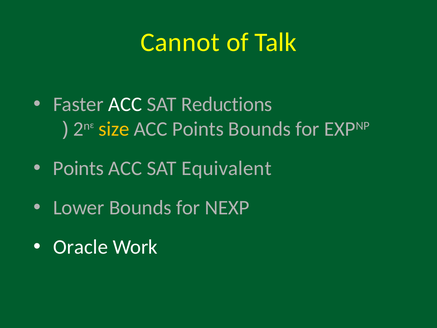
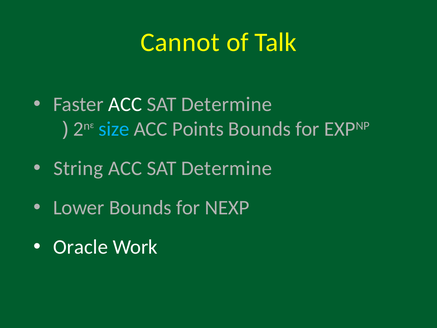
Reductions: Reductions -> Determine (227, 104)
size colour: yellow -> light blue (114, 129)
Points: Points -> String (78, 168)
Equivalent: Equivalent -> Determine (227, 168)
